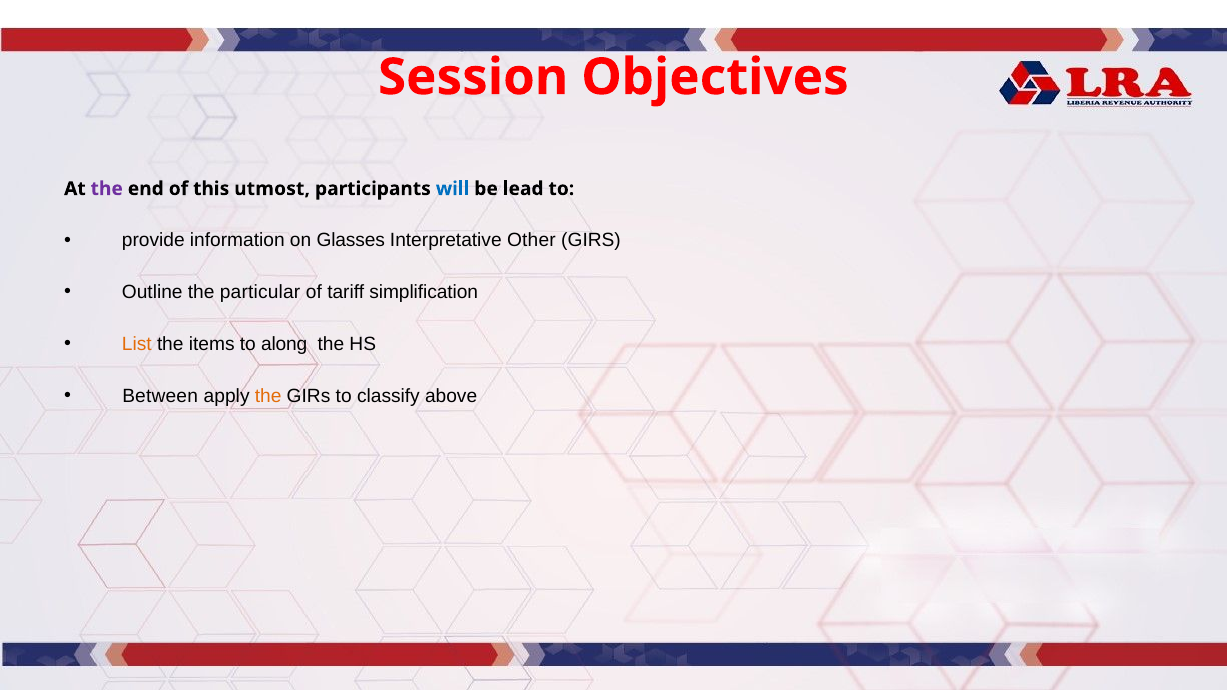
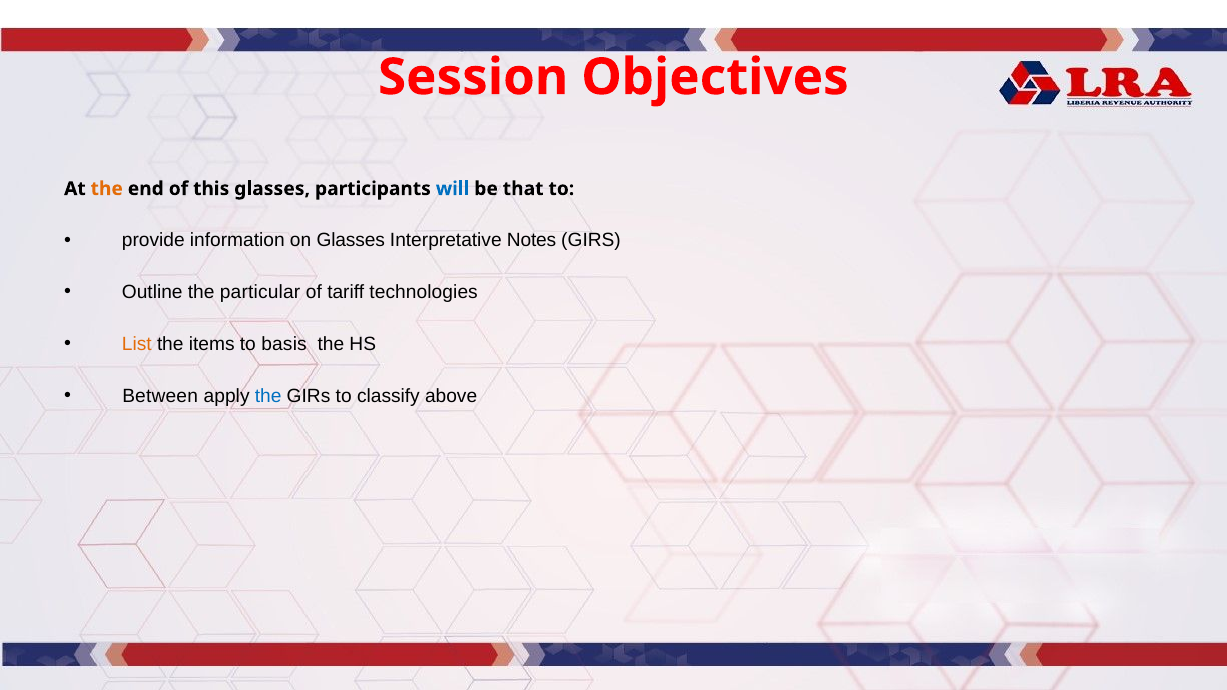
the colour: purple -> orange (107, 189)
this utmost: utmost -> glasses (272, 189)
lead: lead -> that (523, 189)
Other: Other -> Notes (532, 241)
simplification: simplification -> technologies (424, 293)
along: along -> basis (284, 344)
the colour: orange -> blue (268, 396)
